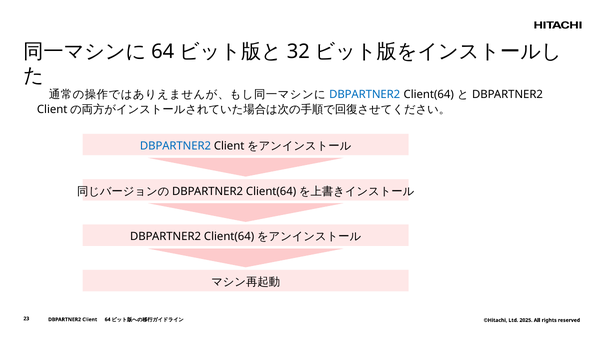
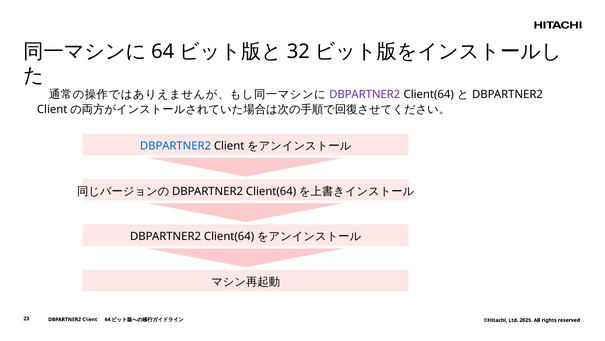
DBPARTNER2 colour: blue -> purple (365, 94)
